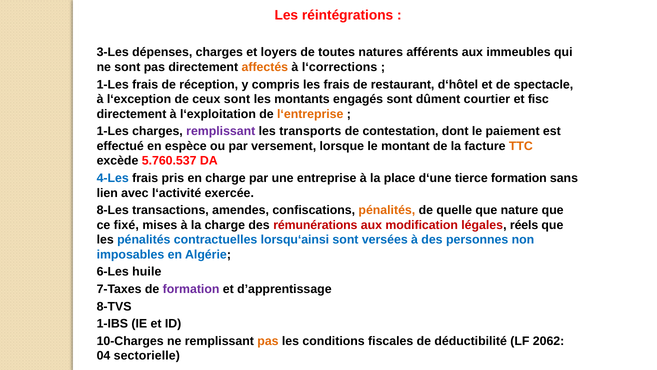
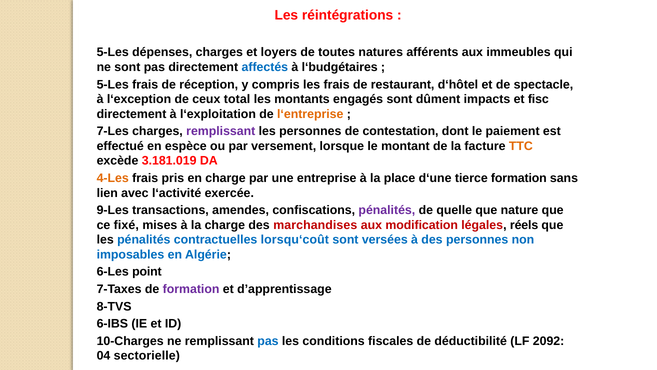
3-Les: 3-Les -> 5-Les (113, 52)
affectés colour: orange -> blue (265, 67)
l‘corrections: l‘corrections -> l‘budgétaires (340, 67)
1-Les: 1-Les -> 5-Les (113, 84)
ceux sont: sont -> total (237, 99)
courtier: courtier -> impacts (487, 99)
1-Les: 1-Les -> 7-Les (113, 131)
les transports: transports -> personnes (310, 131)
5.760.537: 5.760.537 -> 3.181.019 (169, 161)
4-Les colour: blue -> orange (113, 178)
8-Les: 8-Les -> 9-Les (113, 210)
pénalités colour: orange -> purple (387, 210)
rémunérations: rémunérations -> marchandises (315, 225)
lorsqu‘ainsi: lorsqu‘ainsi -> lorsqu‘coût (295, 240)
huile: huile -> point (147, 272)
1-IBS: 1-IBS -> 6-IBS (112, 323)
pas colour: orange -> blue (268, 341)
2062: 2062 -> 2092 (549, 341)
